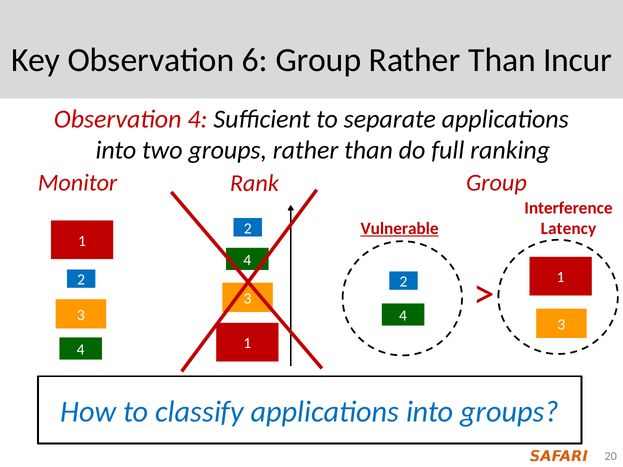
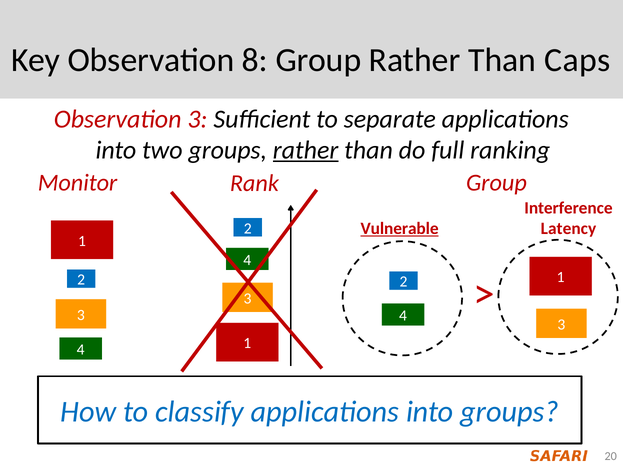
6: 6 -> 8 (255, 60)
Incur: Incur -> Caps (577, 60)
Observation 4: 4 -> 3 (197, 119)
rather underline: none -> present (306, 150)
